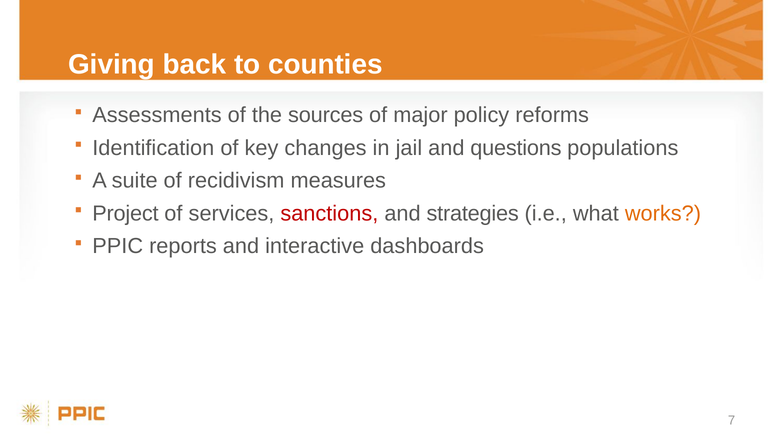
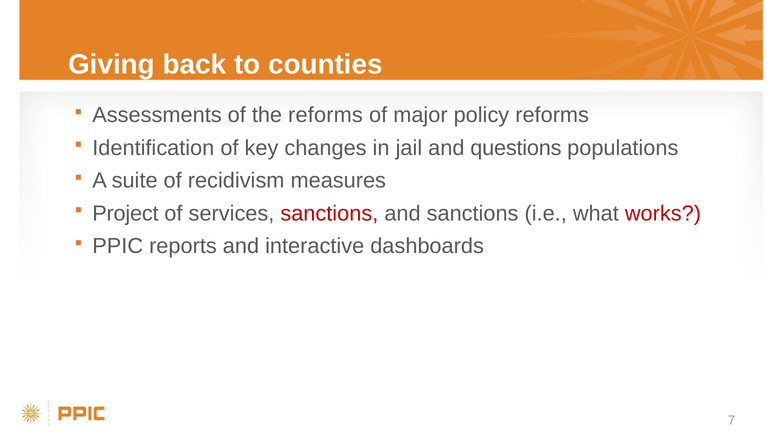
the sources: sources -> reforms (325, 115)
and strategies: strategies -> sanctions (473, 213)
works colour: orange -> red (663, 213)
